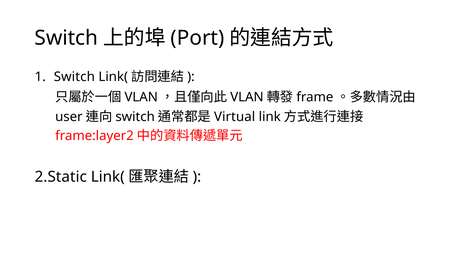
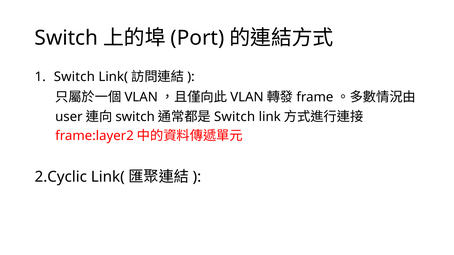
Virtual: Virtual -> Switch (235, 117)
2.Static: 2.Static -> 2.Cyclic (61, 177)
